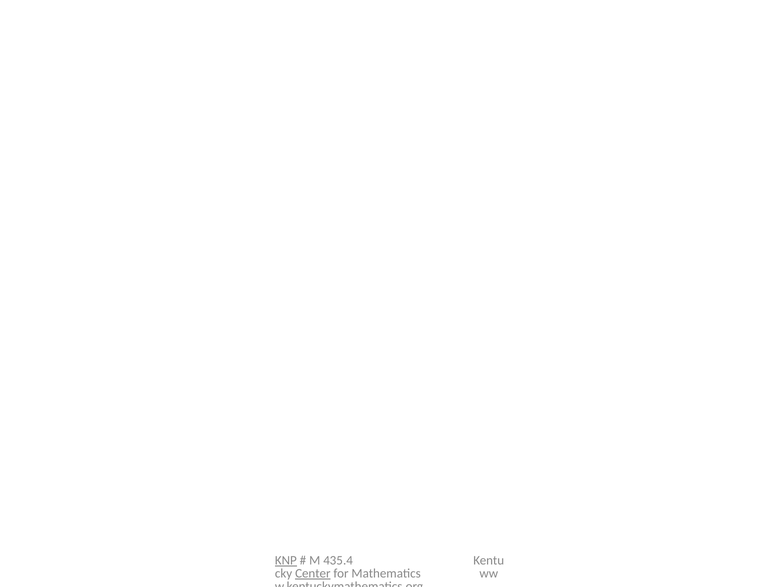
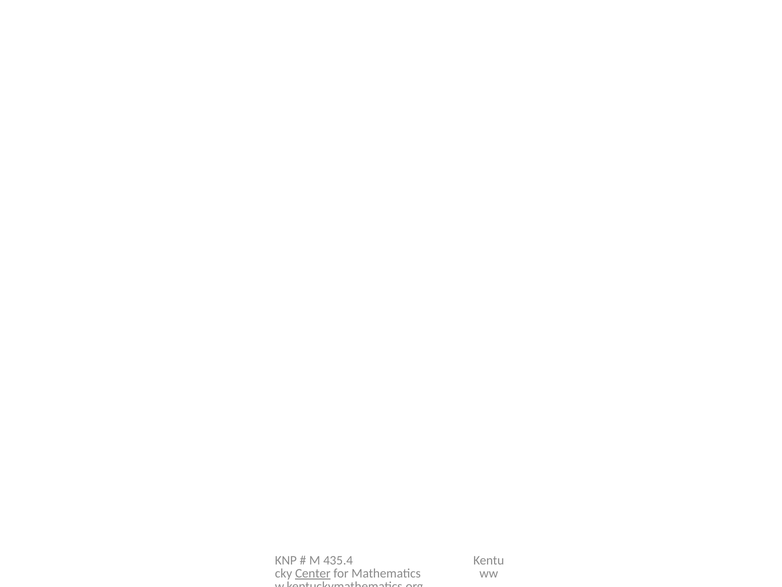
KNP underline: present -> none (286, 560)
